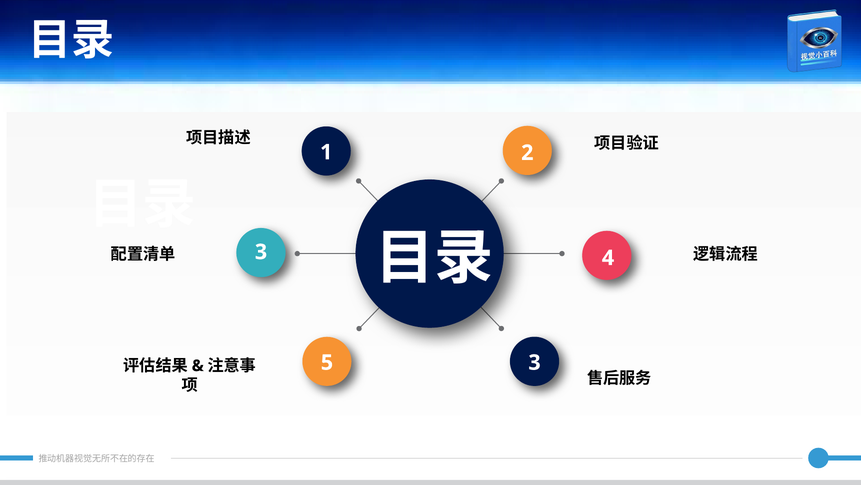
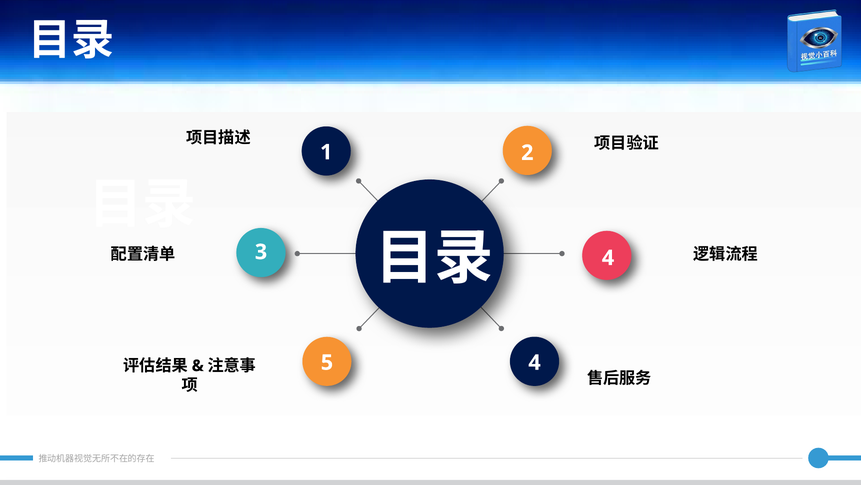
5 3: 3 -> 4 (535, 362)
